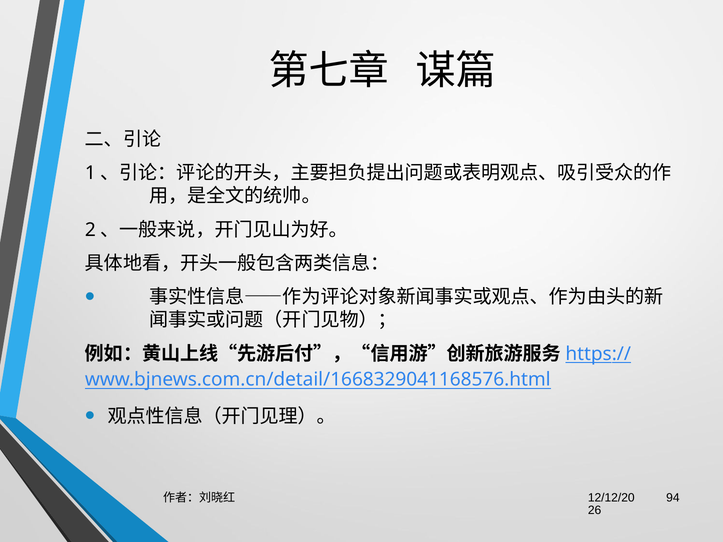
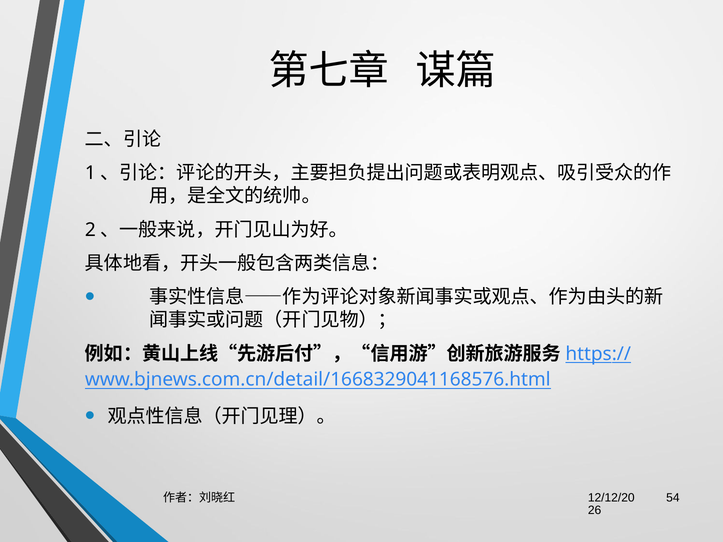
94: 94 -> 54 (673, 498)
